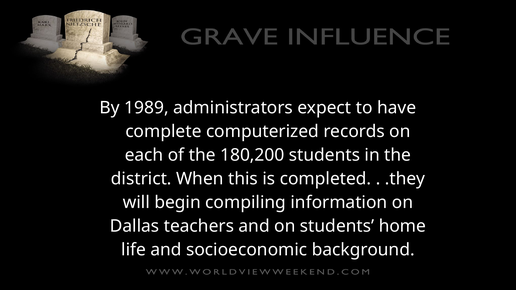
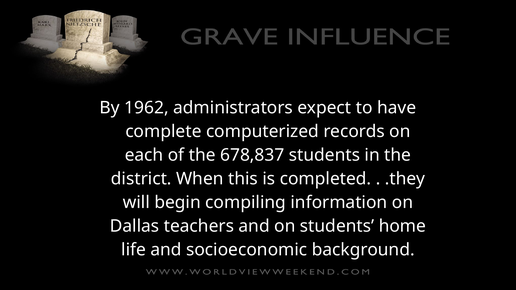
1989: 1989 -> 1962 (146, 108)
180,200: 180,200 -> 678,837 (252, 155)
